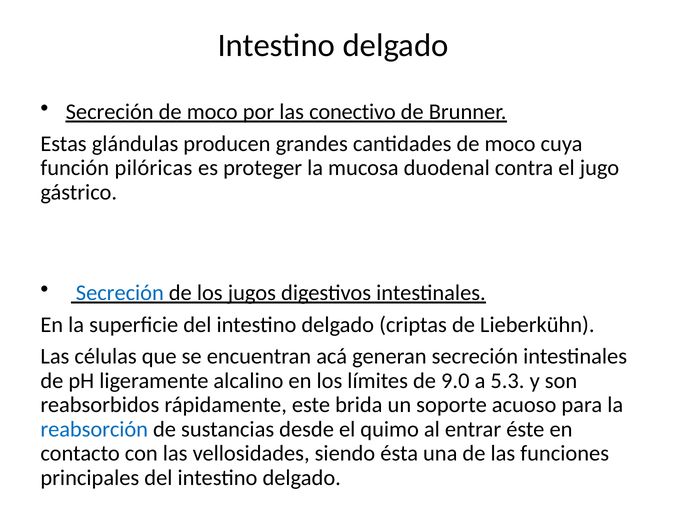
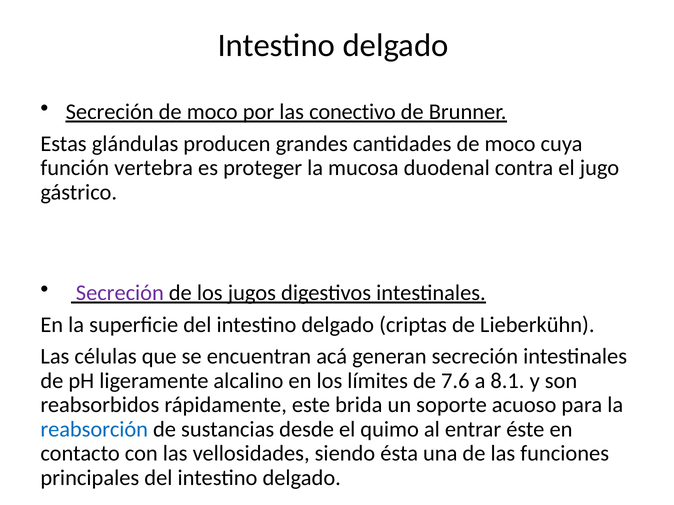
pilóricas: pilóricas -> vertebra (154, 168)
Secreción colour: blue -> purple (120, 293)
9.0: 9.0 -> 7.6 (455, 381)
5.3: 5.3 -> 8.1 (507, 381)
